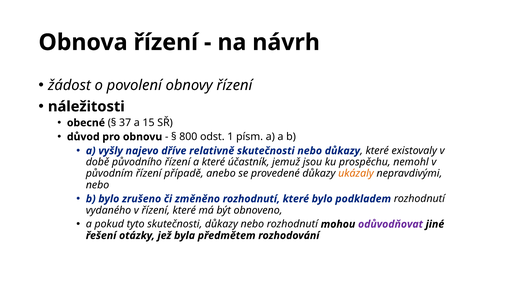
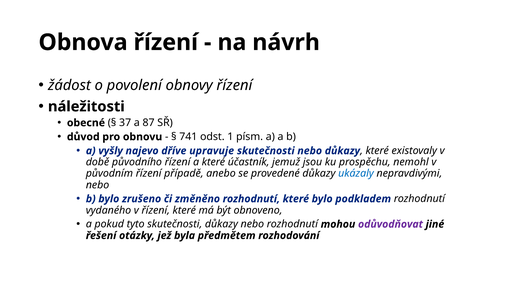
15: 15 -> 87 (149, 123)
800: 800 -> 741 (188, 137)
relativně: relativně -> upravuje (212, 151)
ukázaly colour: orange -> blue (356, 174)
